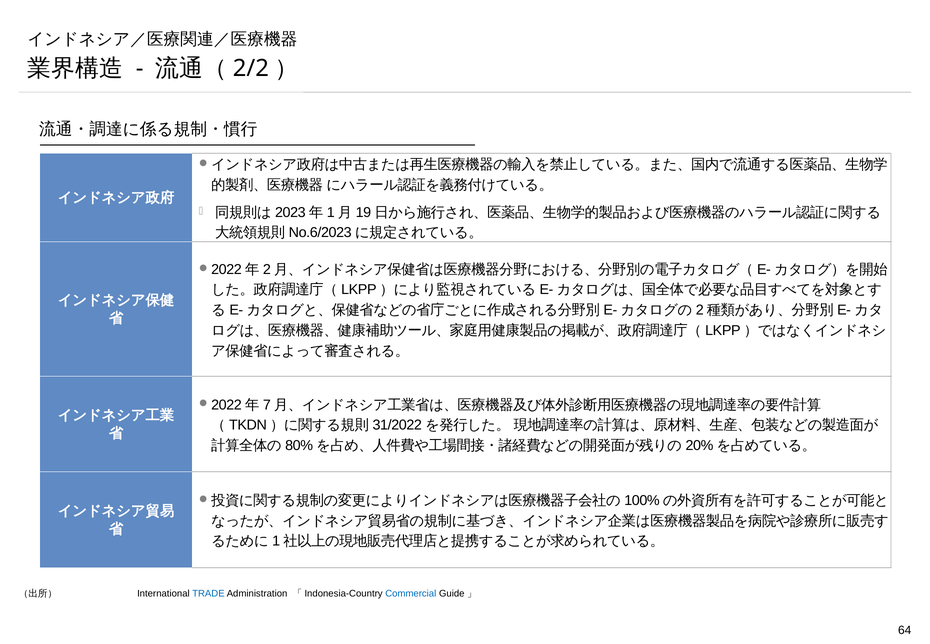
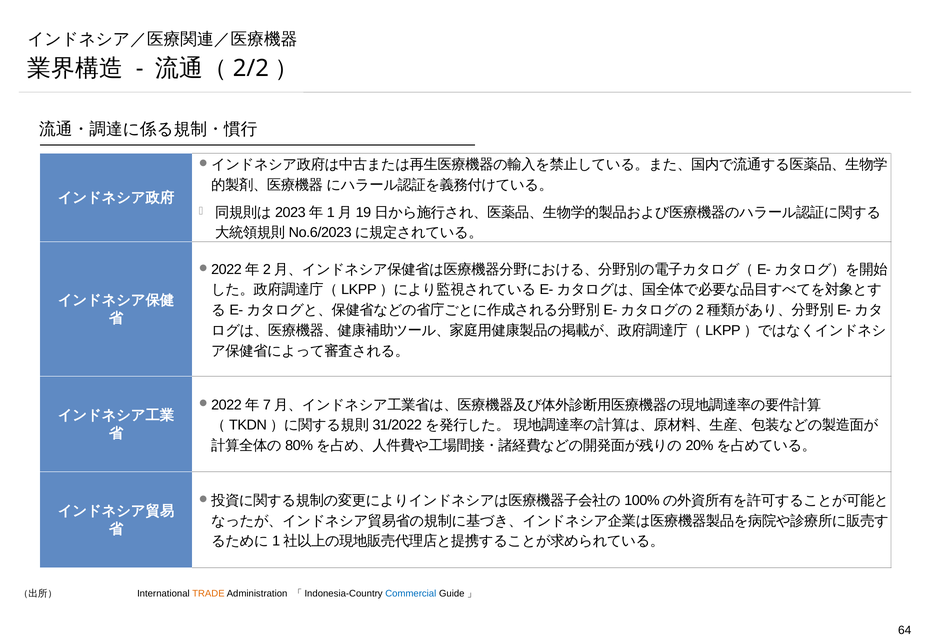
TRADE colour: blue -> orange (208, 593)
